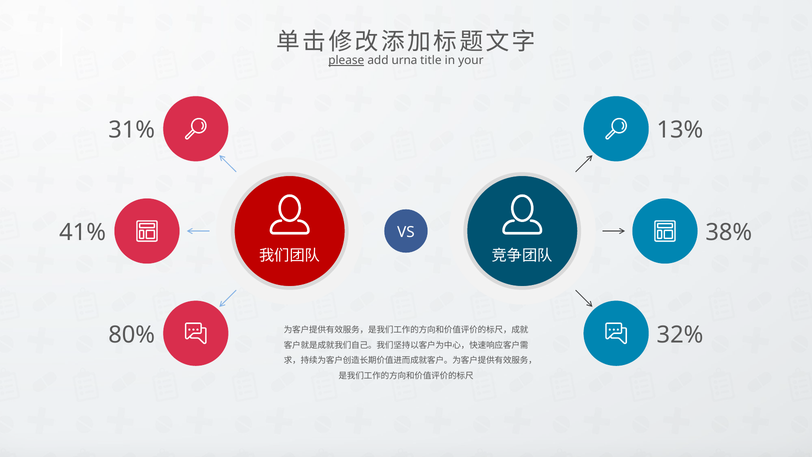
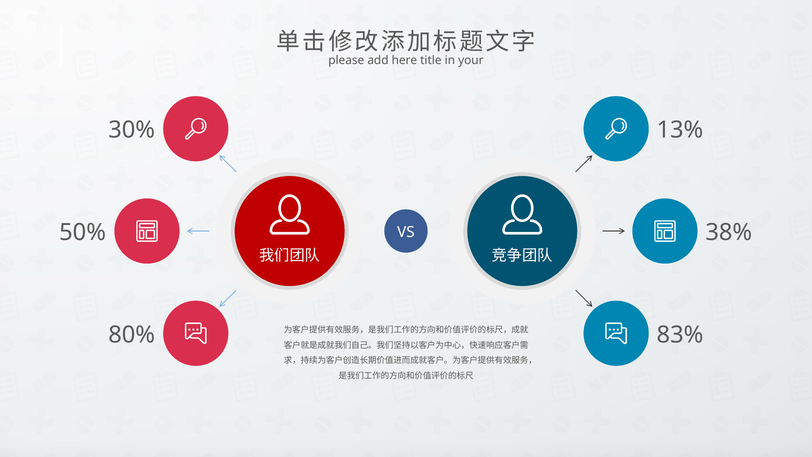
please underline: present -> none (346, 60)
urna: urna -> here (404, 60)
31%: 31% -> 30% (132, 130)
41%: 41% -> 50% (83, 232)
32%: 32% -> 83% (680, 335)
